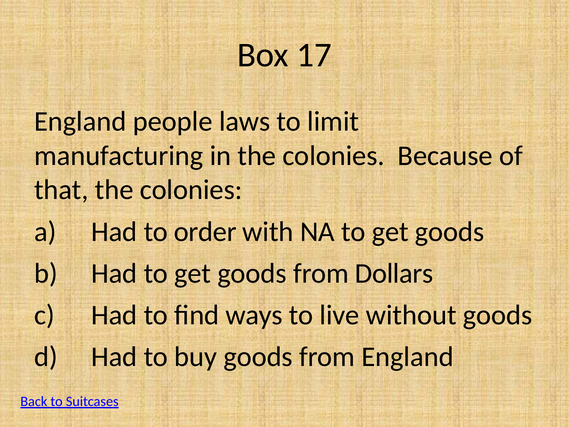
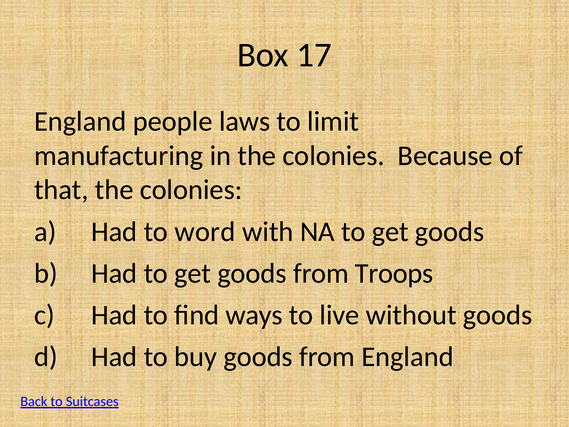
order: order -> word (205, 231)
Dollars: Dollars -> Troops (394, 273)
